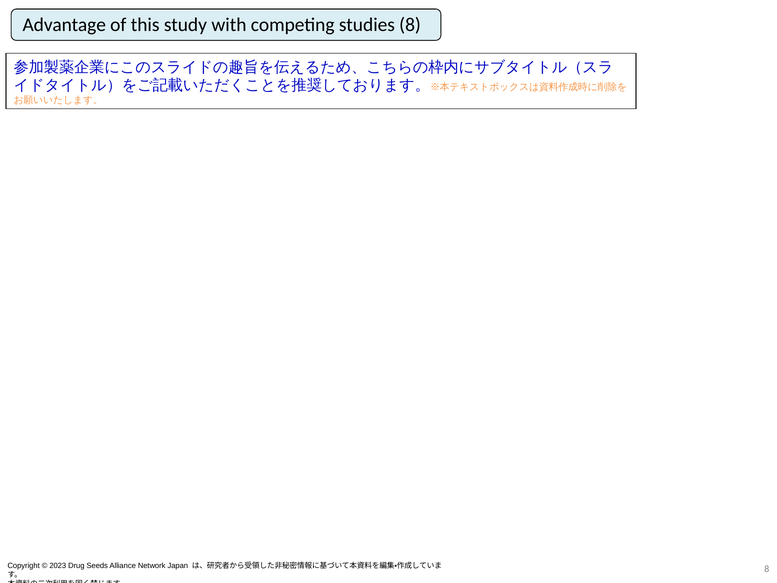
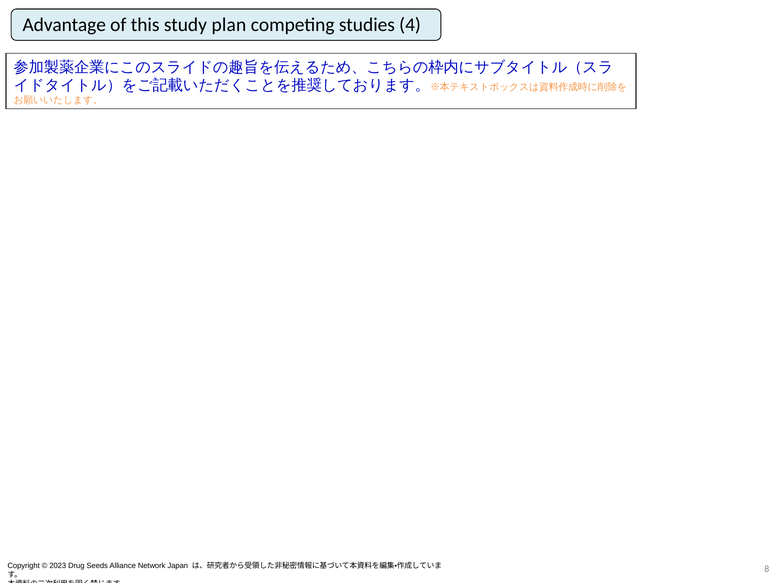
with: with -> plan (229, 25)
studies 8: 8 -> 4 (410, 25)
